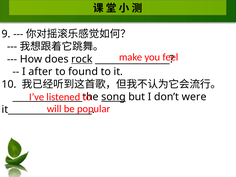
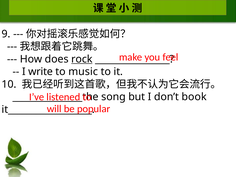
after: after -> write (41, 72)
found: found -> music (83, 72)
song underline: present -> none (113, 97)
were: were -> book (194, 97)
